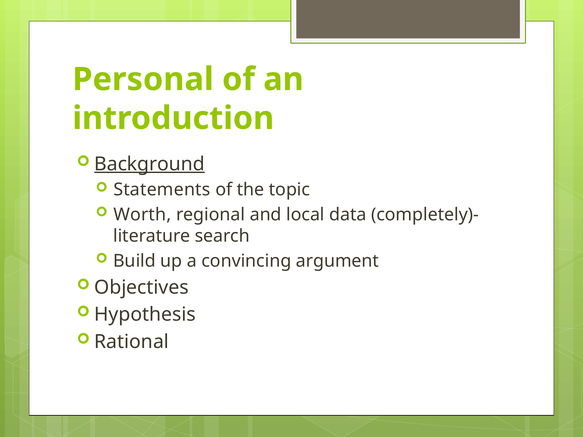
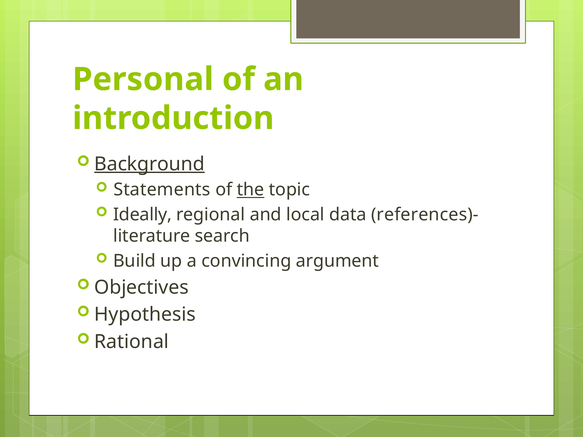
the underline: none -> present (251, 190)
Worth: Worth -> Ideally (142, 215)
completely)-: completely)- -> references)- (425, 215)
